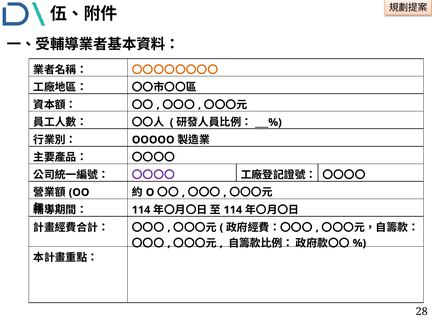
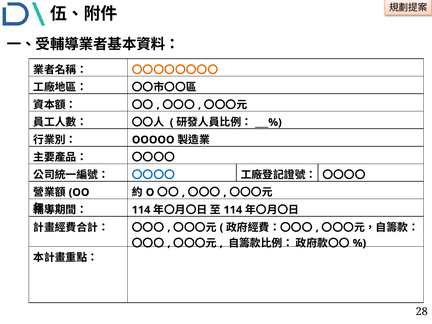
〇〇〇〇 colour: purple -> blue (153, 175)
